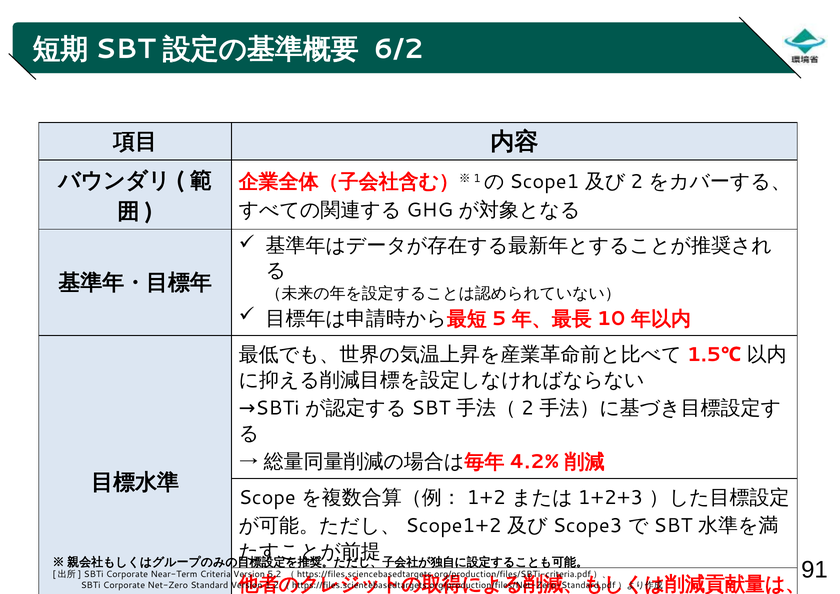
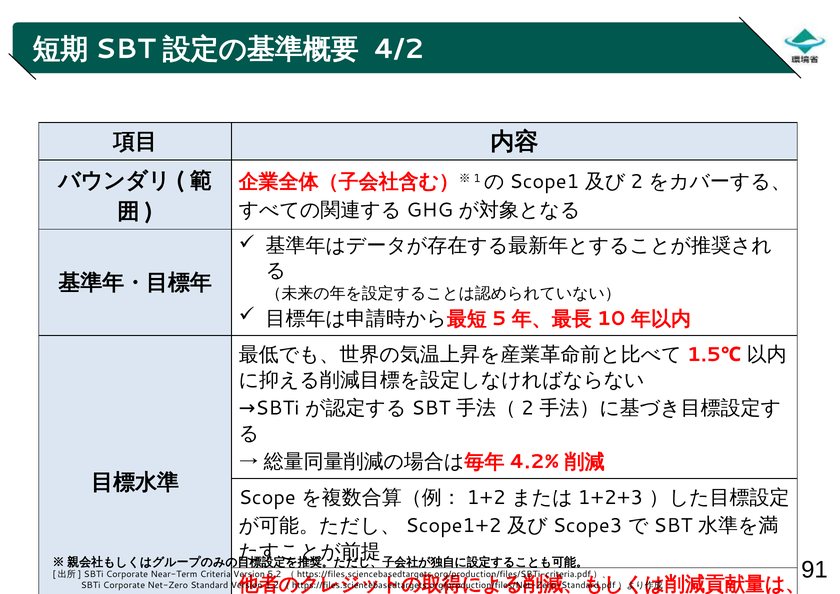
6/2: 6/2 -> 4/2 (399, 49)
